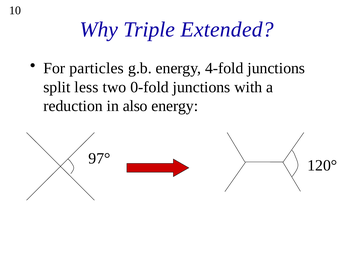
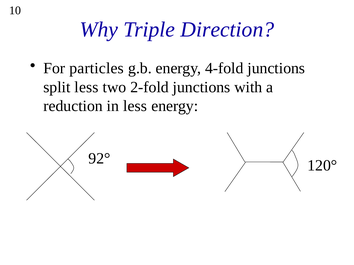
Extended: Extended -> Direction (227, 30)
0-fold: 0-fold -> 2-fold (150, 87)
in also: also -> less (135, 106)
97°: 97° -> 92° (99, 159)
